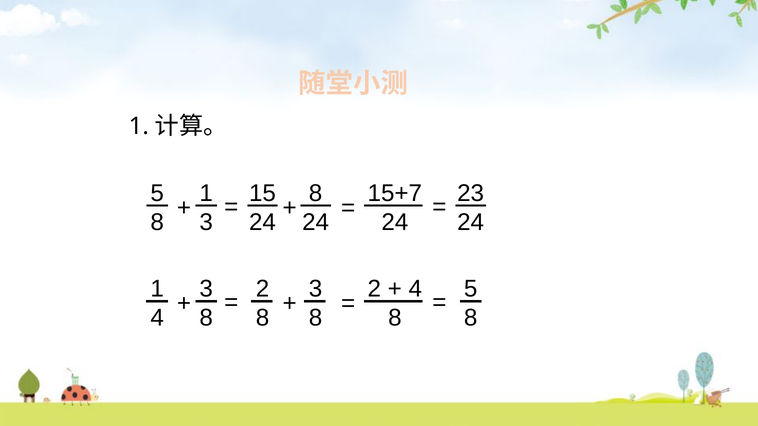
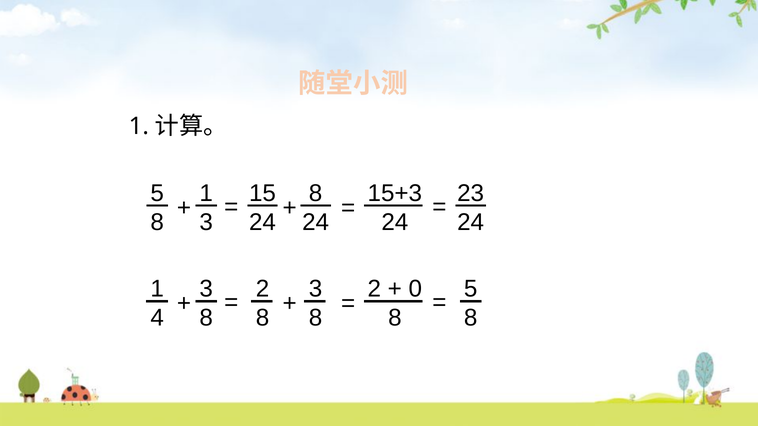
15+7: 15+7 -> 15+3 (395, 193)
4: 4 -> 0 (415, 289)
